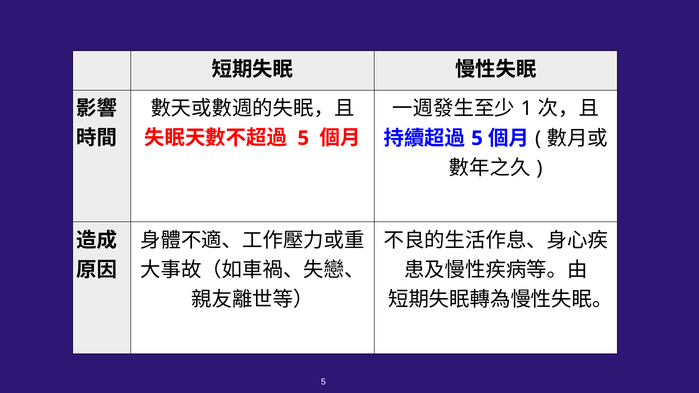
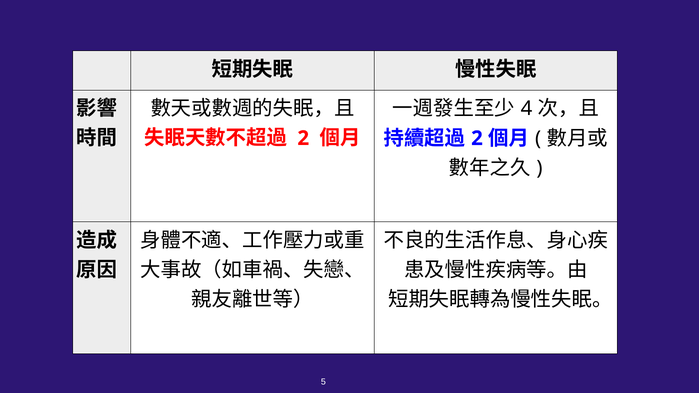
1: 1 -> 4 (527, 109)
5: 5 -> 2 (303, 138)
5: 5 -> 2 (477, 138)
